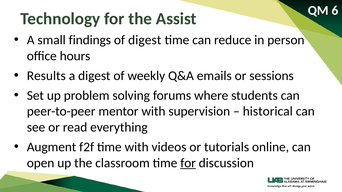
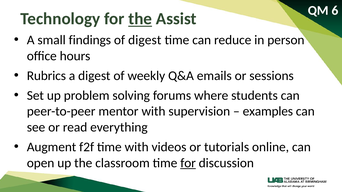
the underline: none -> present (140, 19)
Results: Results -> Rubrics (46, 76)
historical: historical -> examples (268, 112)
